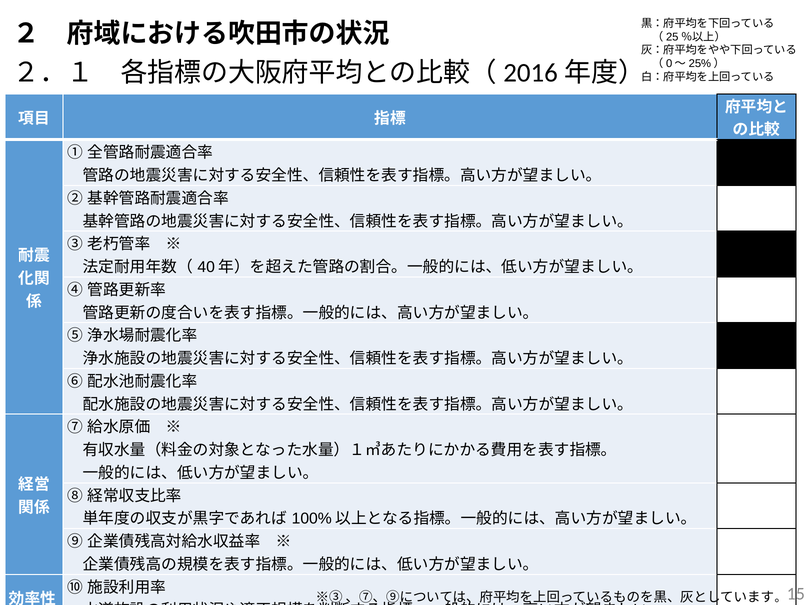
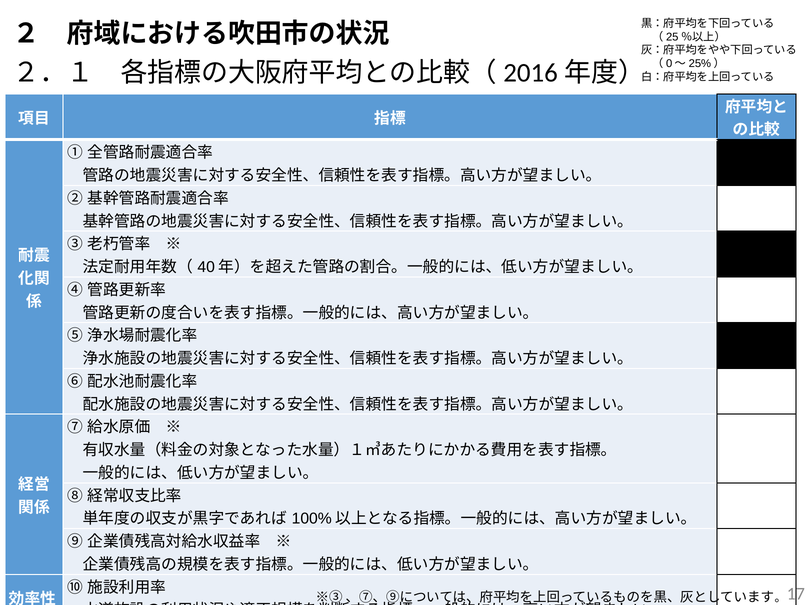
15: 15 -> 17 (796, 594)
